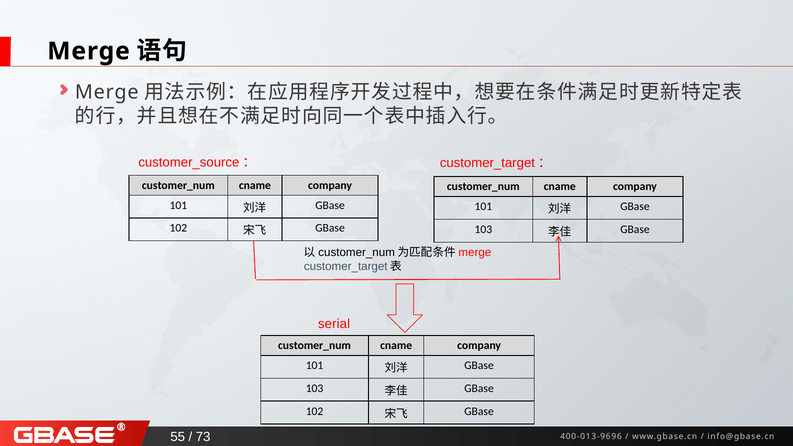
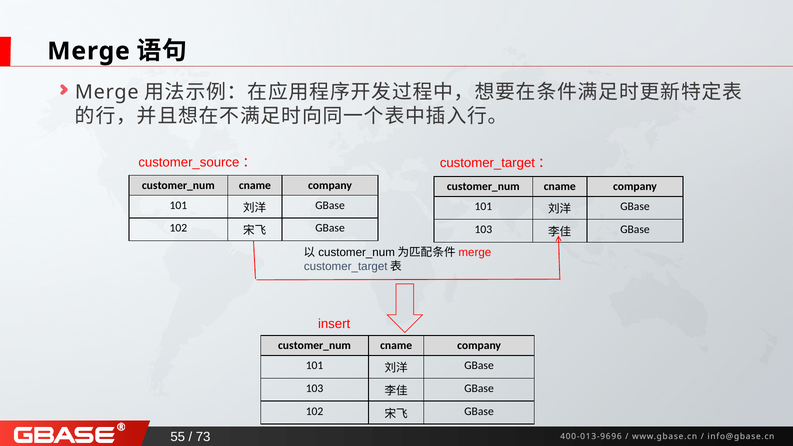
serial: serial -> insert (334, 324)
